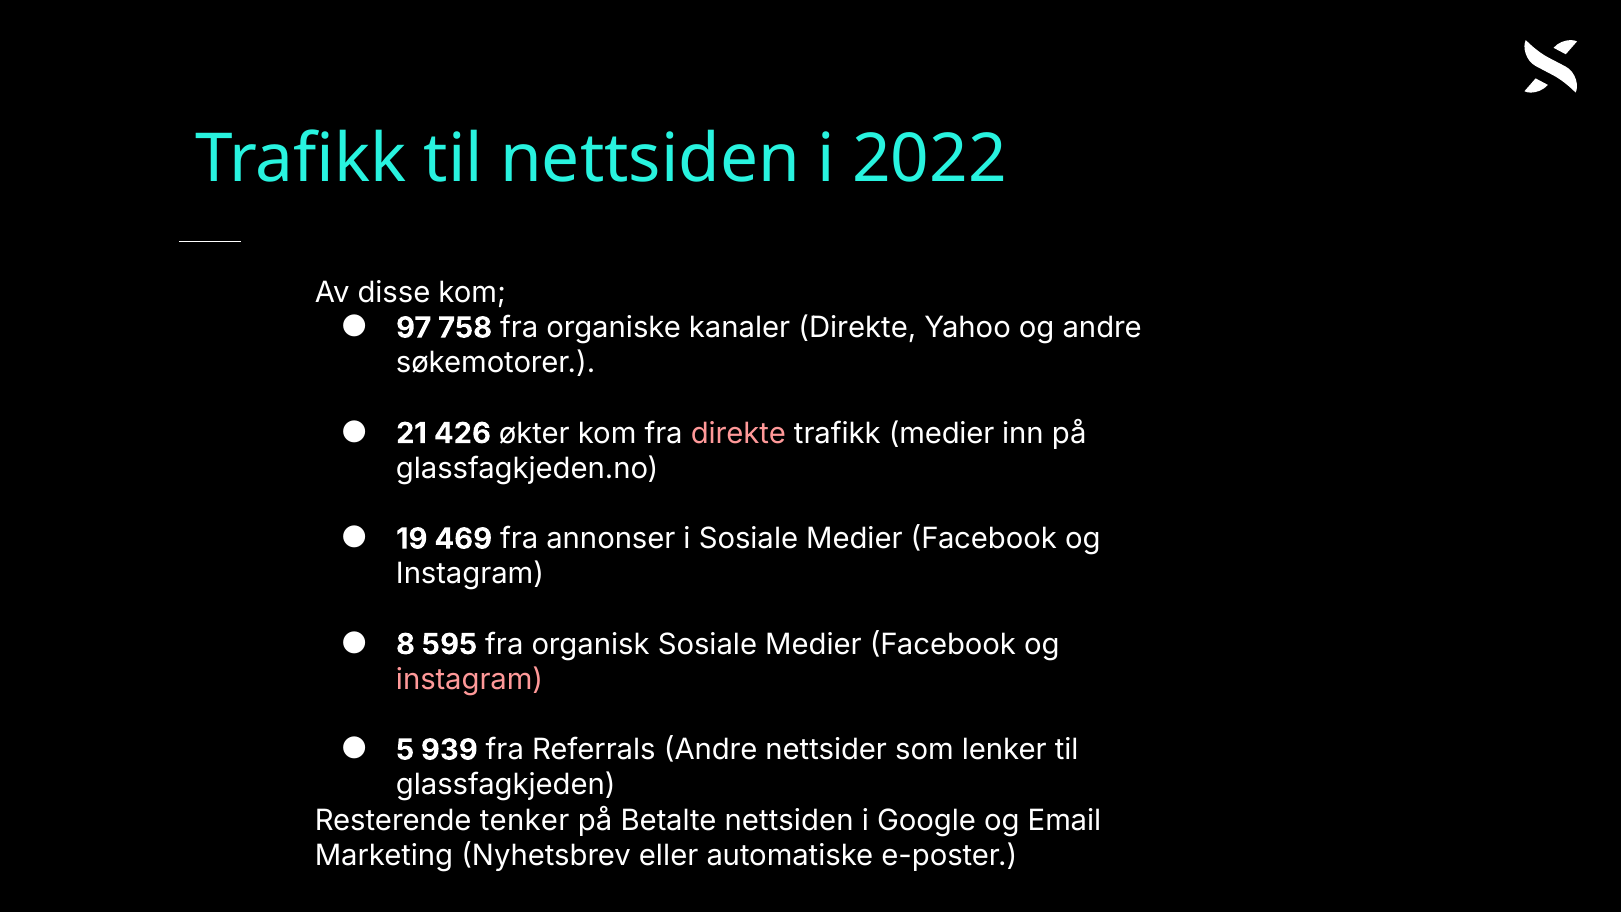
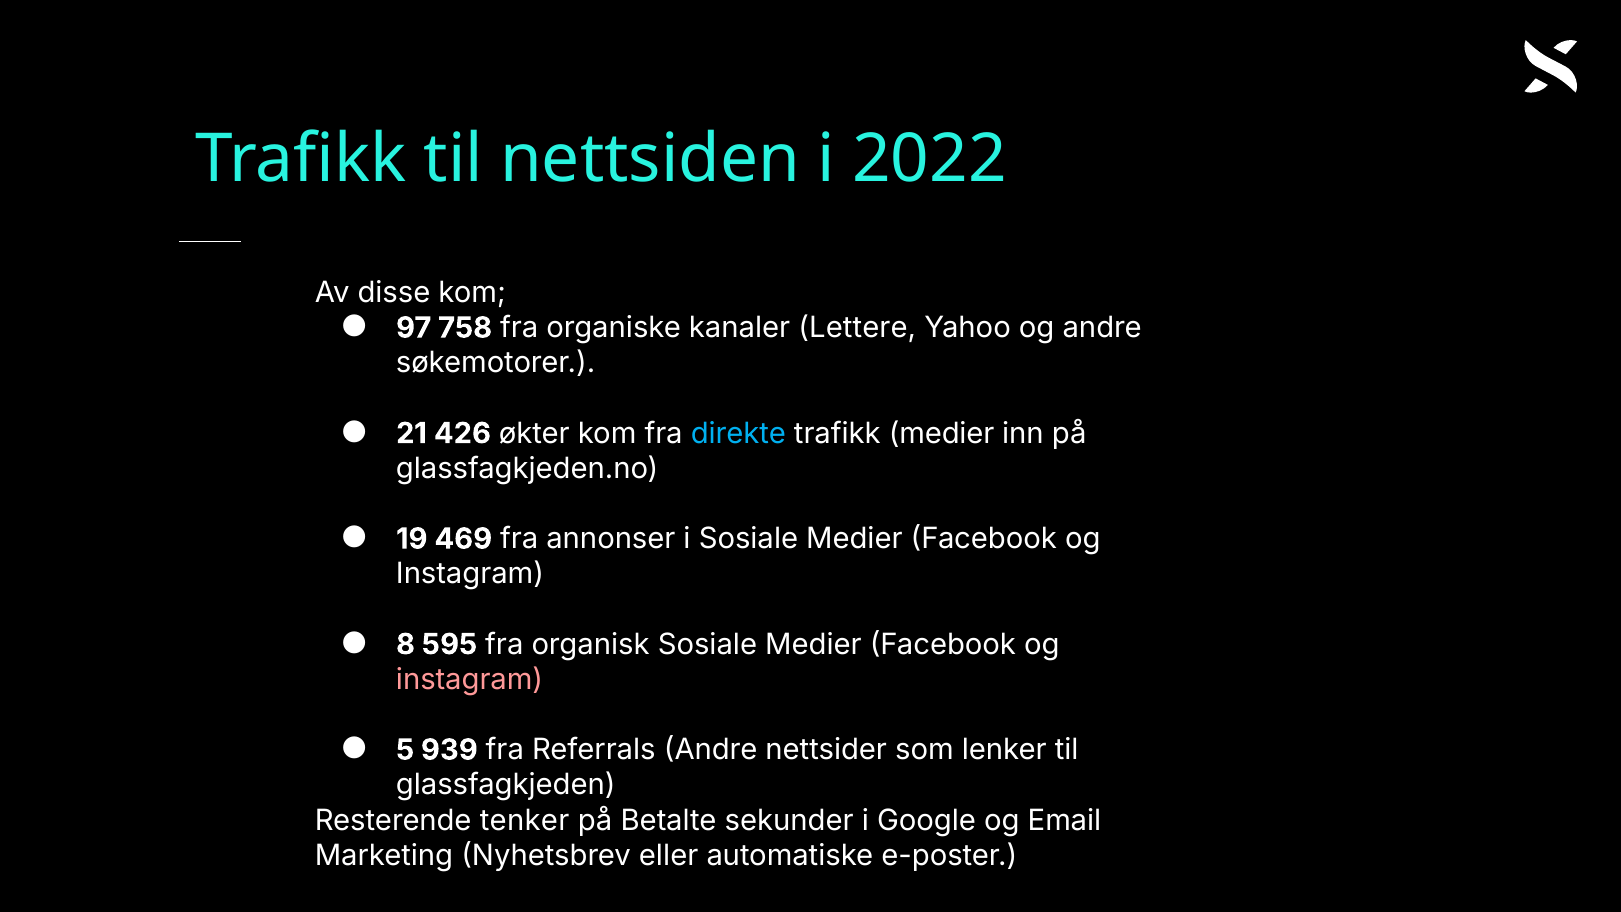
kanaler Direkte: Direkte -> Lettere (857, 328)
direkte colour: pink -> light blue (738, 433)
Betalte nettsiden: nettsiden -> sekunder (789, 820)
